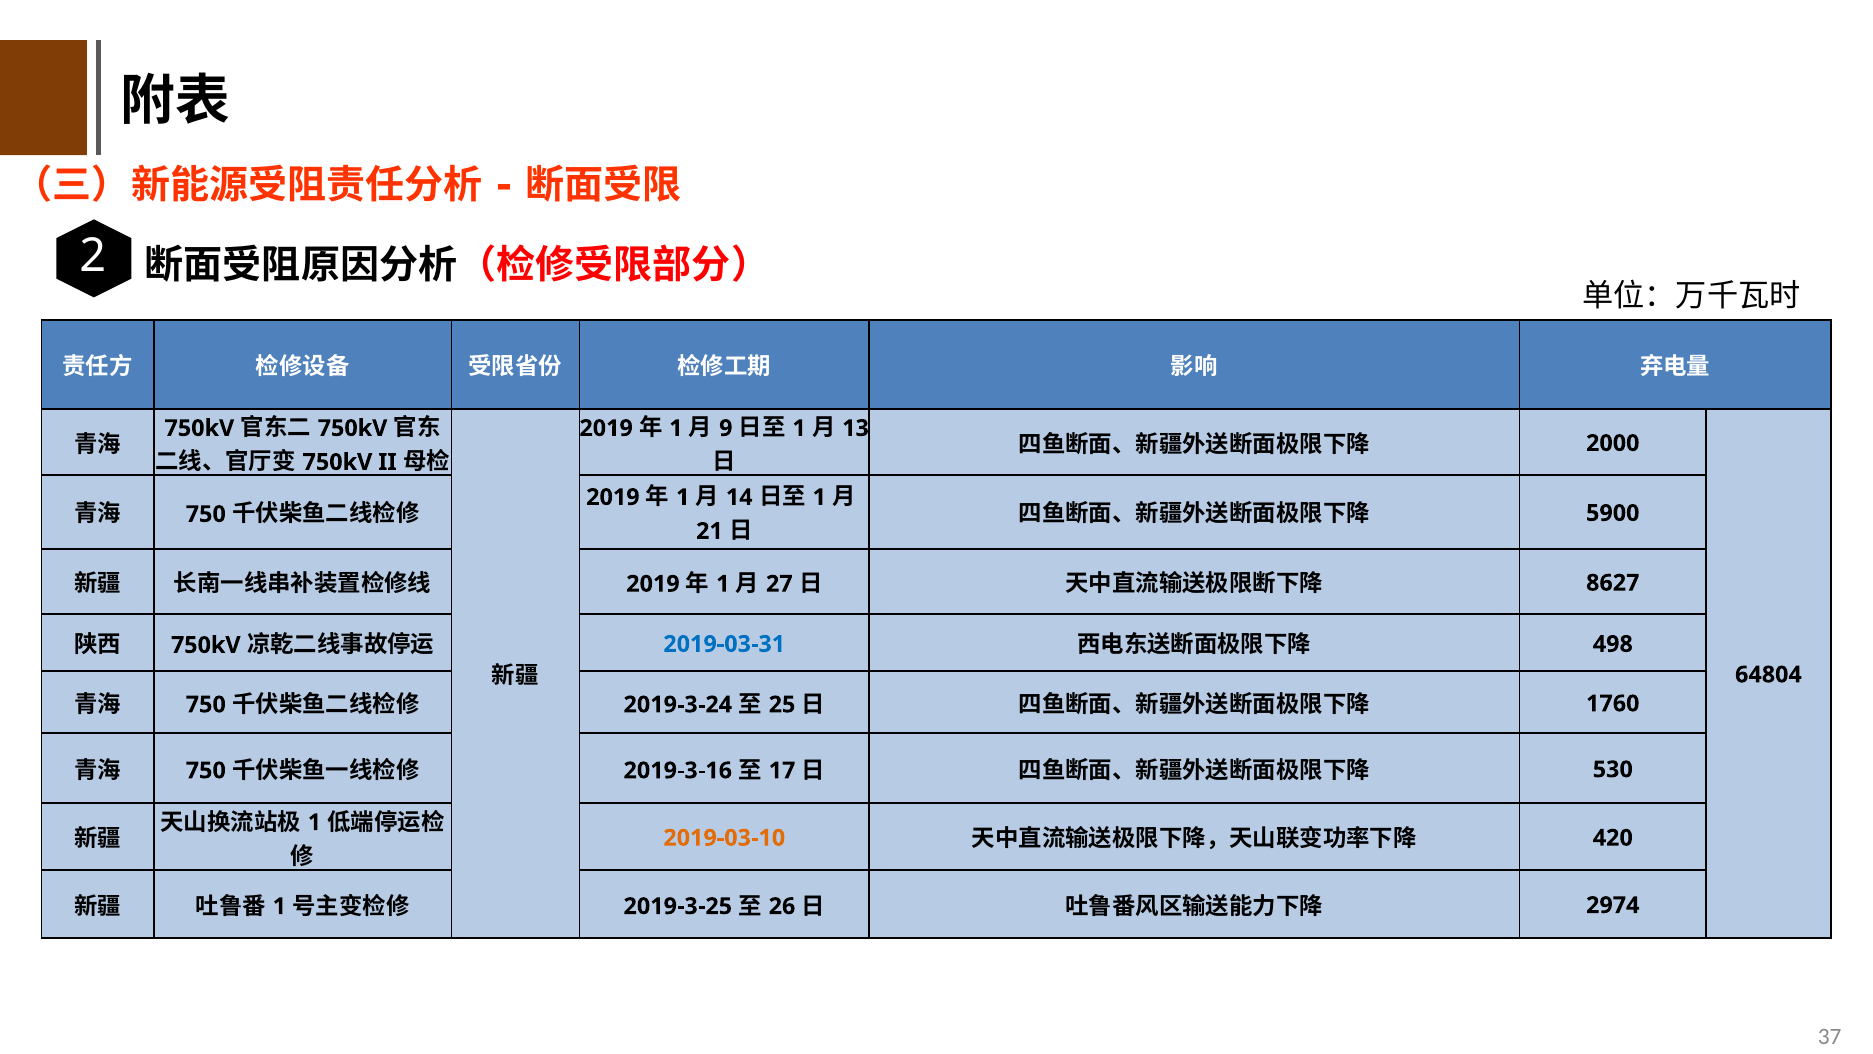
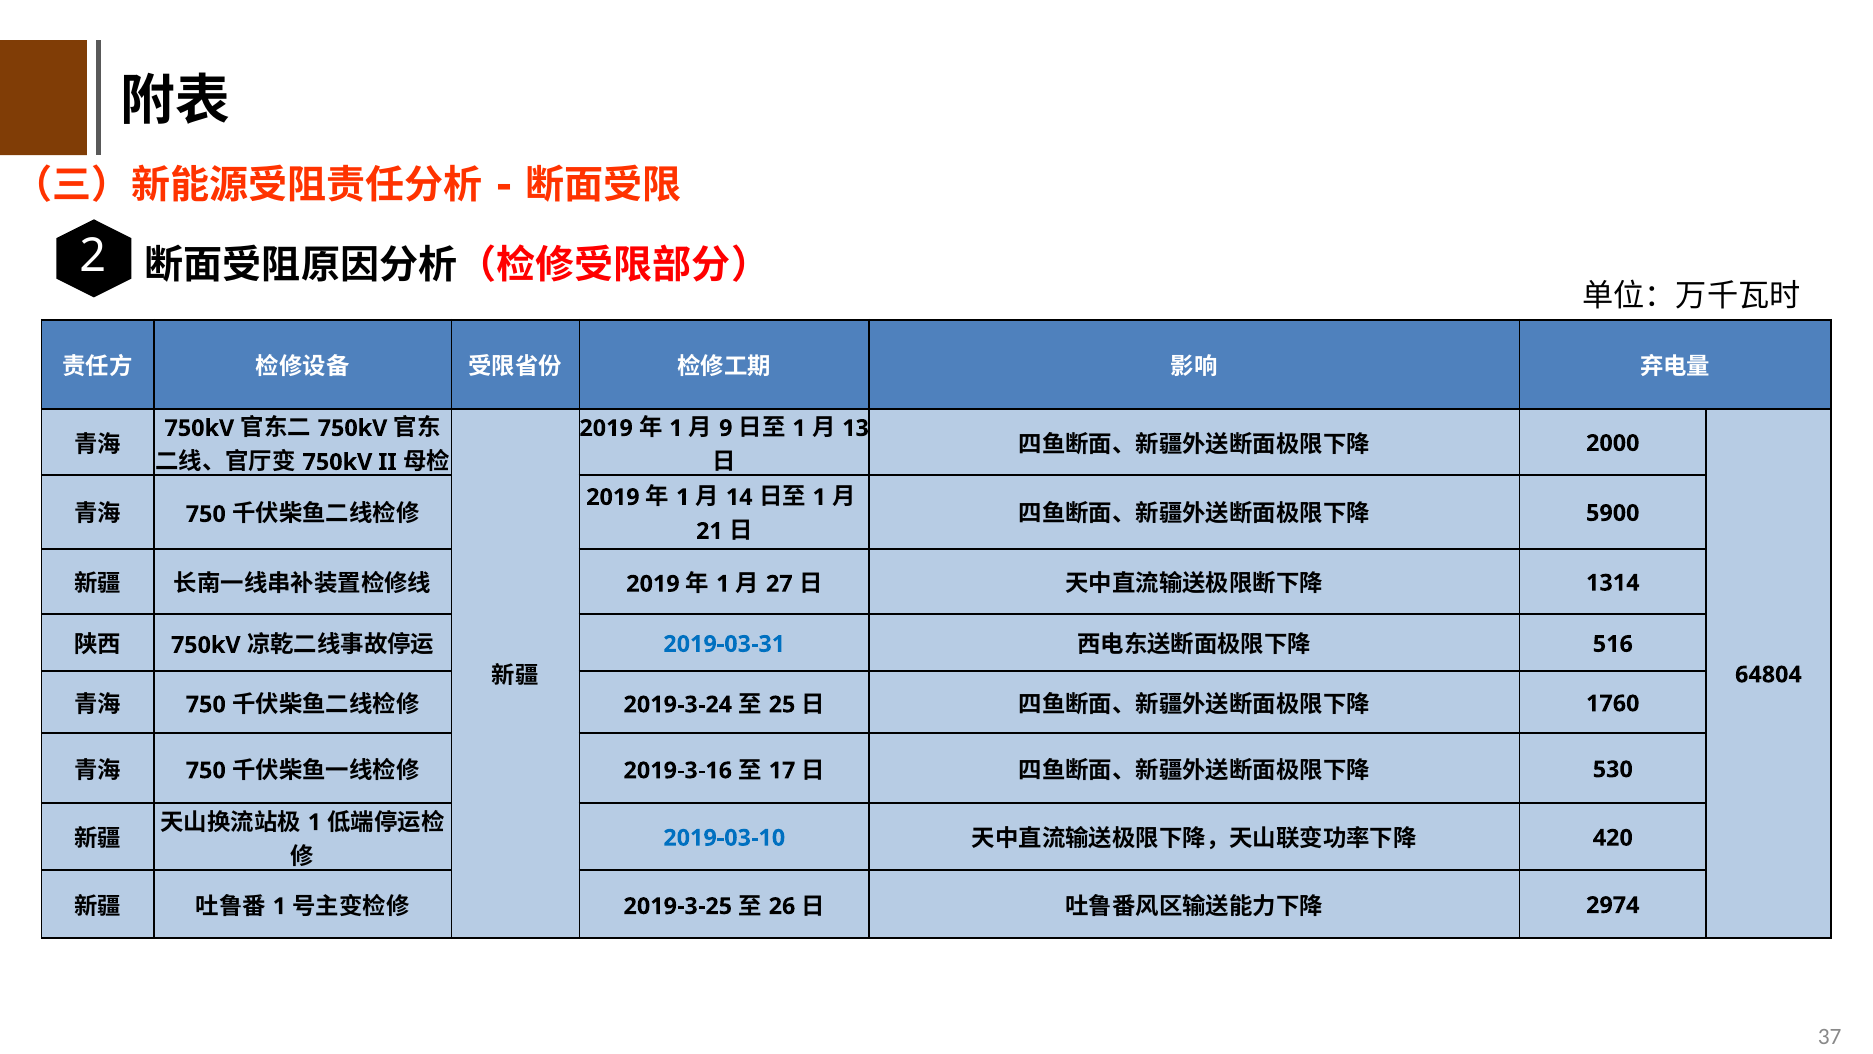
8627: 8627 -> 1314 (1613, 583)
498: 498 -> 516 (1613, 644)
2019-03-10 colour: orange -> blue (724, 838)
